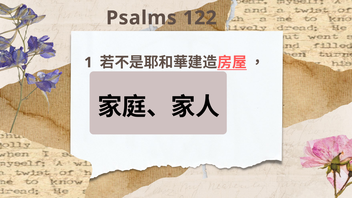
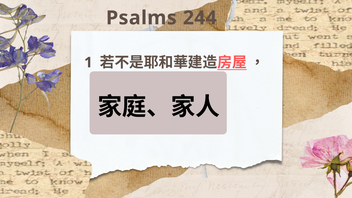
122: 122 -> 244 (200, 18)
